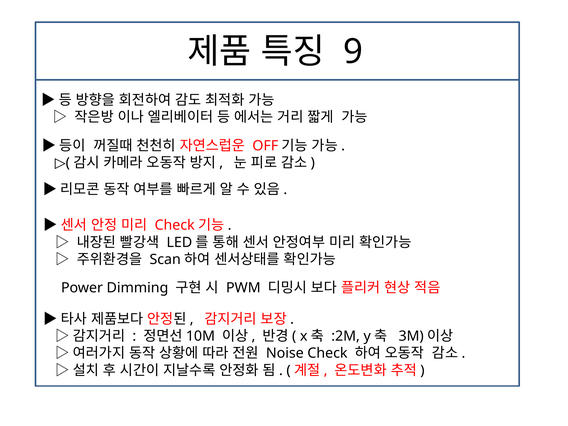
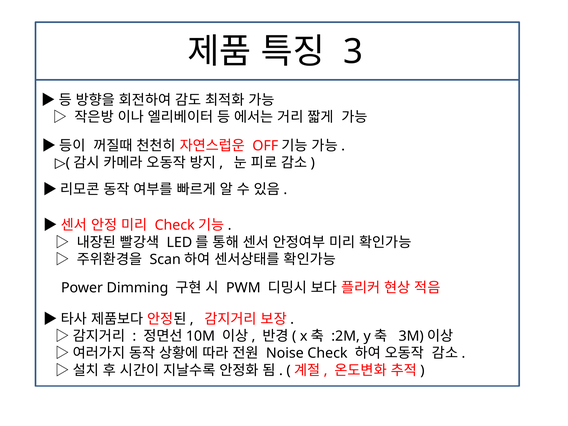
9: 9 -> 3 (353, 52)
